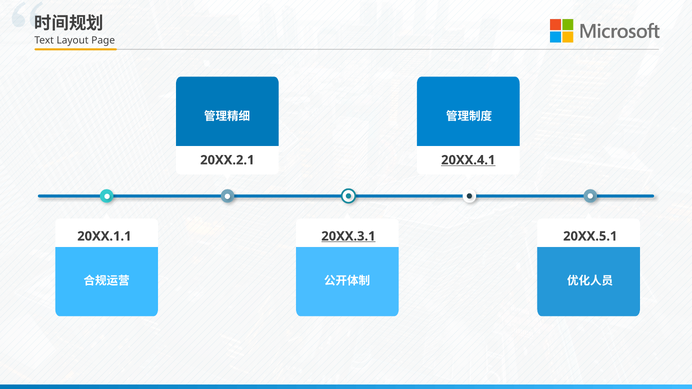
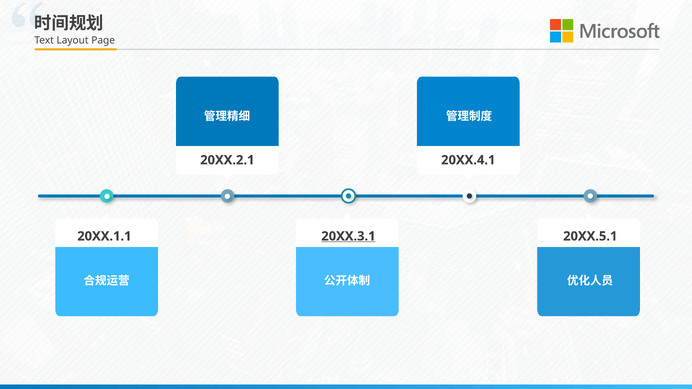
20XX.4.1 underline: present -> none (468, 160)
